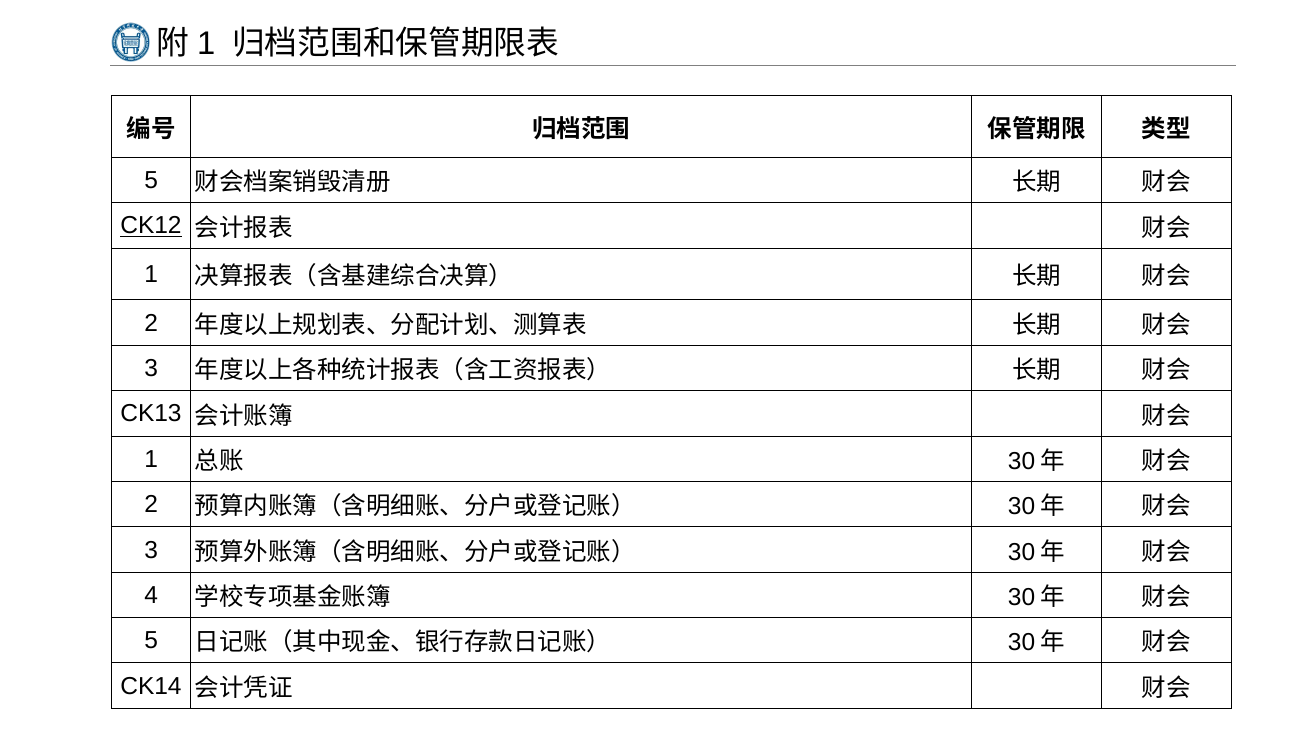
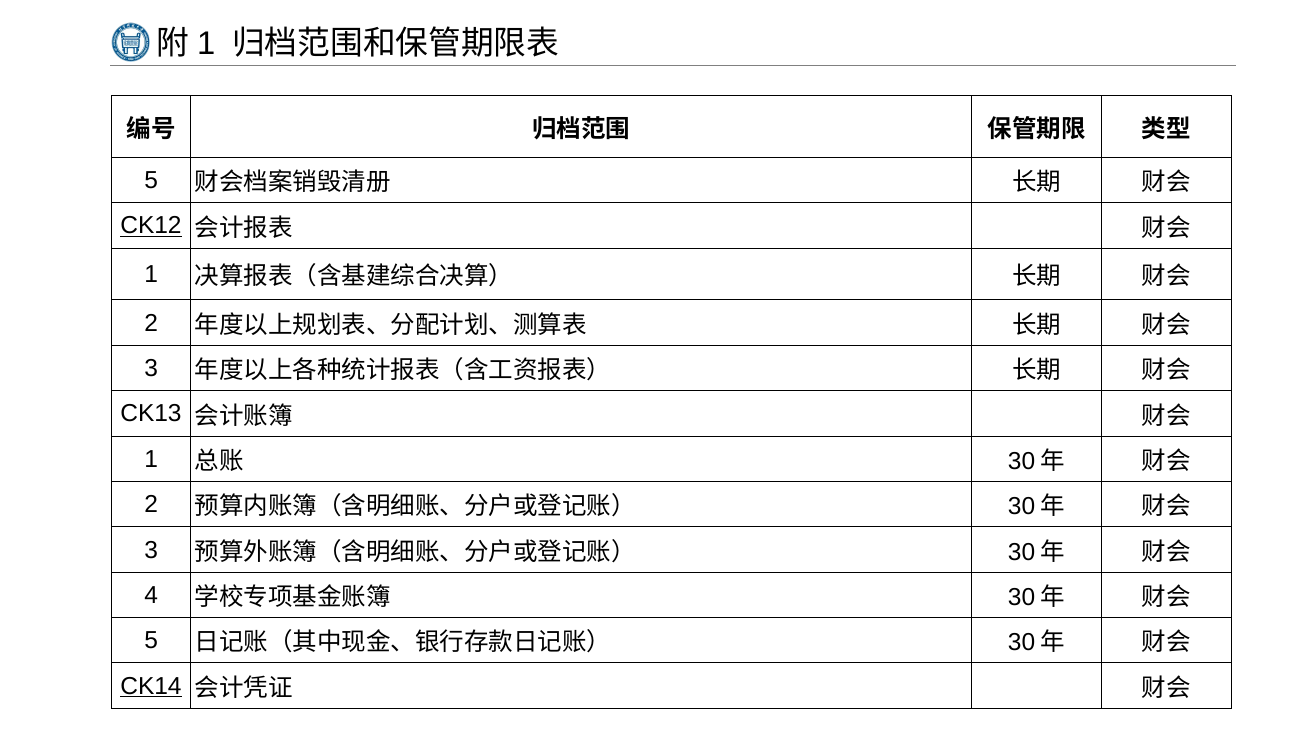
CK14 underline: none -> present (151, 686)
